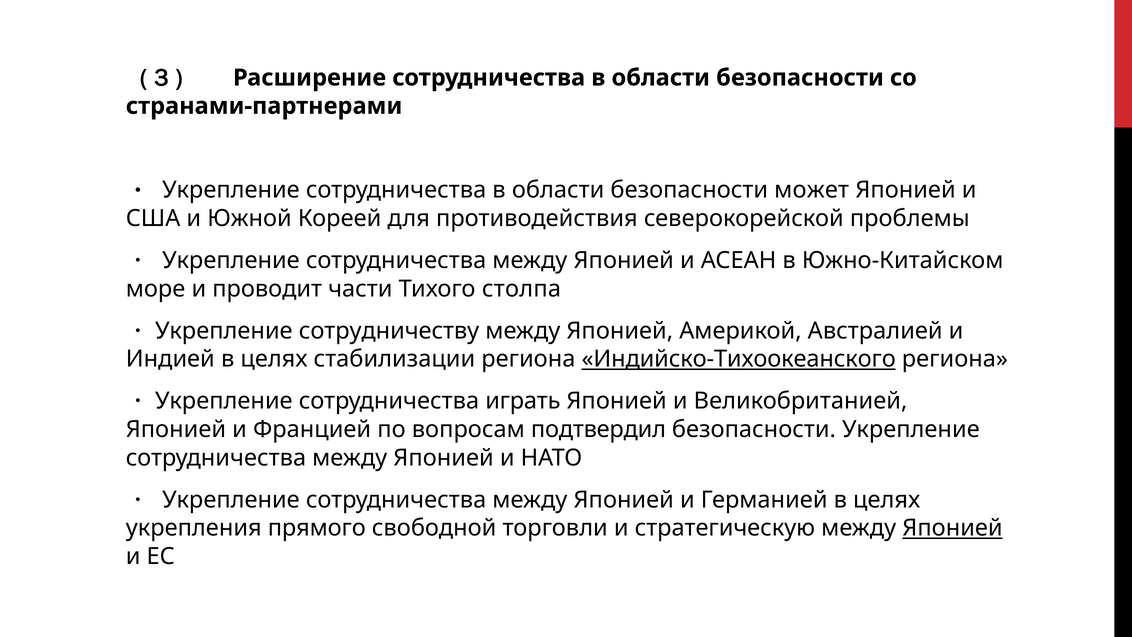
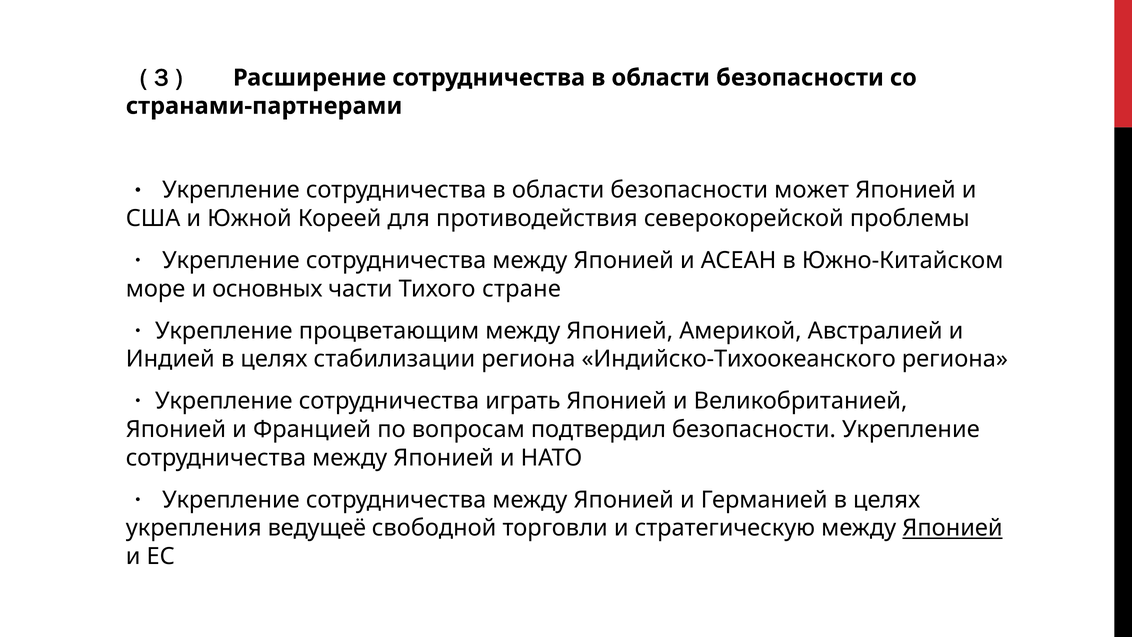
проводит: проводит -> основных (267, 289)
столпа: столпа -> стране (522, 289)
сотрудничеству: сотрудничеству -> процветающим (389, 331)
Индийско-Тихоокеанского underline: present -> none (739, 359)
прямого: прямого -> ведущеё (317, 528)
